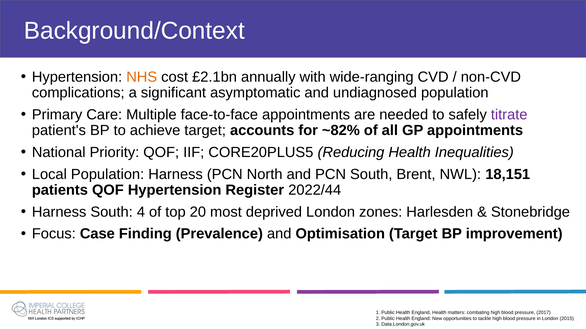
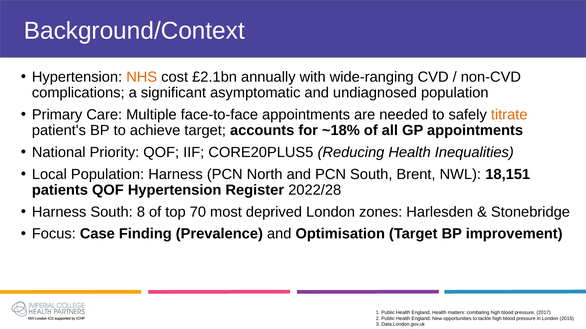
titrate colour: purple -> orange (509, 115)
~82%: ~82% -> ~18% (341, 131)
2022/44: 2022/44 -> 2022/28 (315, 190)
4: 4 -> 8 (141, 212)
20: 20 -> 70 (198, 212)
